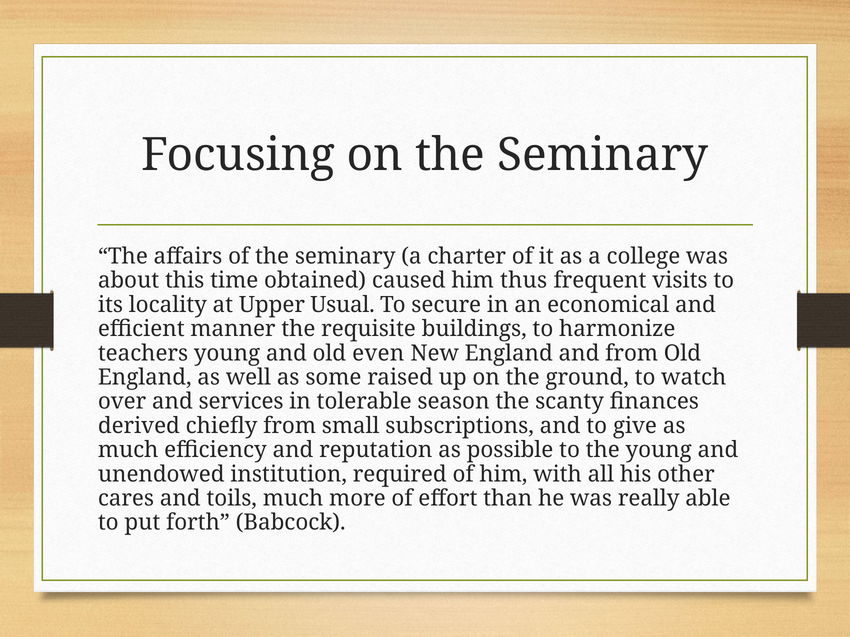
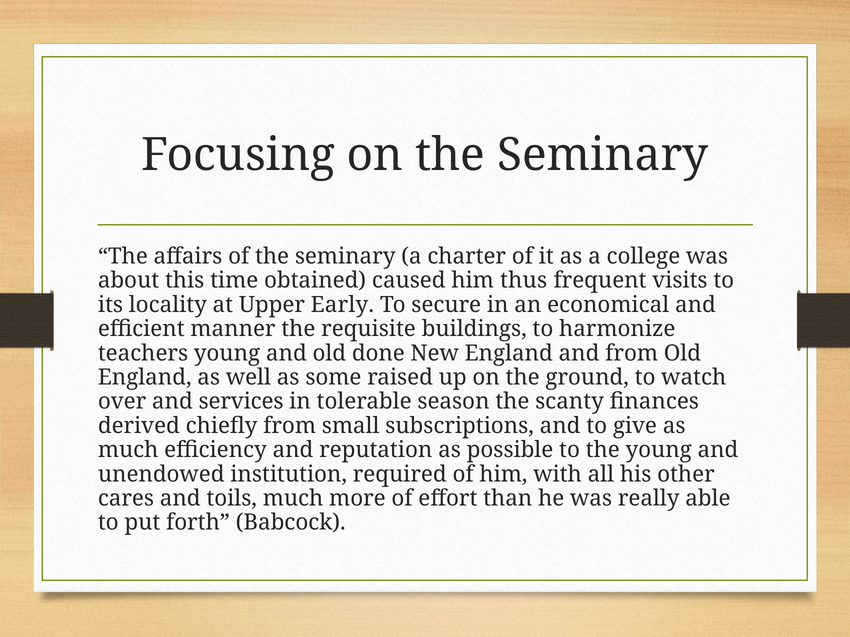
Usual: Usual -> Early (342, 305)
even: even -> done (378, 353)
